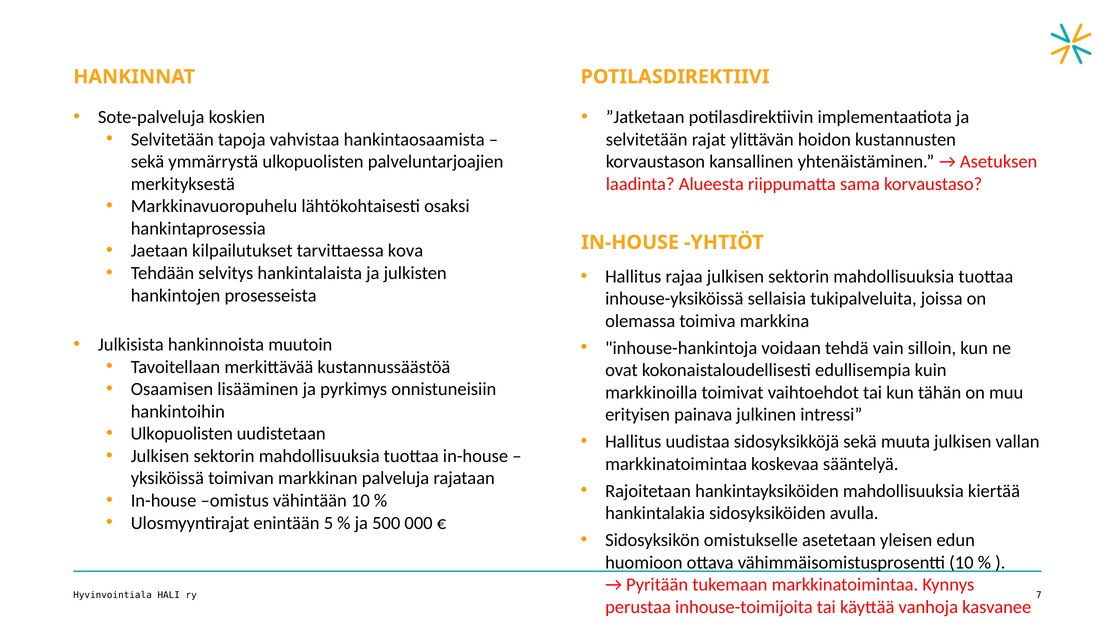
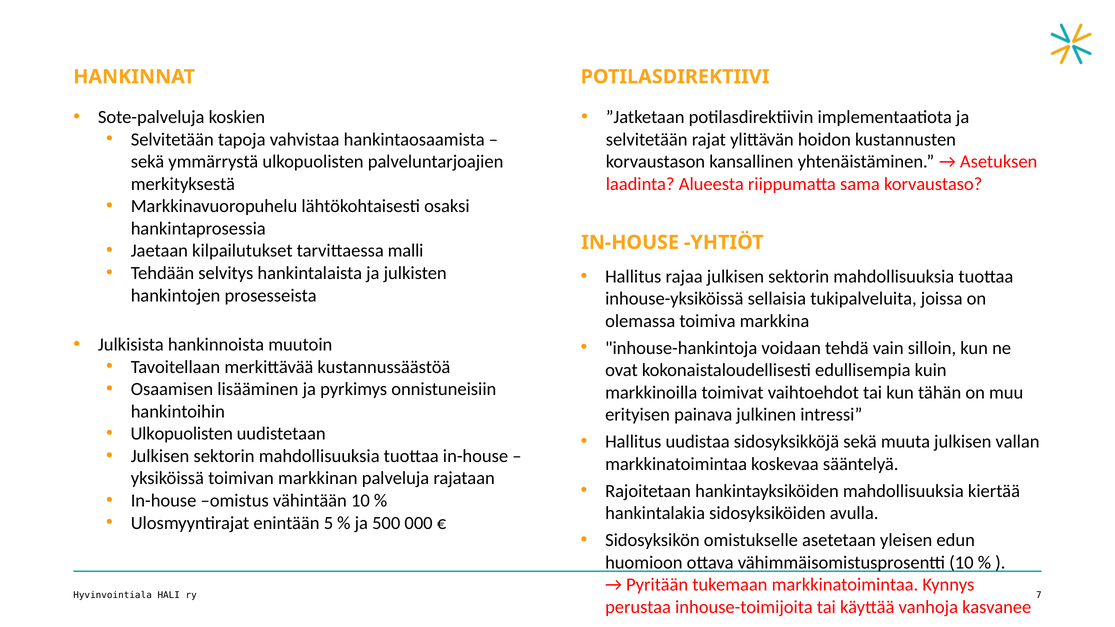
kova: kova -> malli (406, 251)
